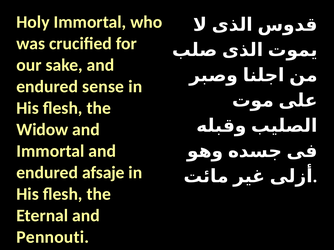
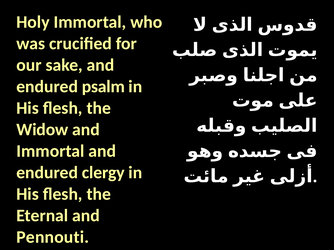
sense: sense -> psalm (103, 87)
afsaje: afsaje -> clergy (103, 173)
